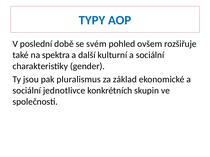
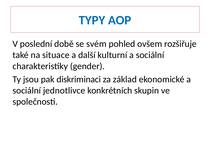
spektra: spektra -> situace (56, 55)
pluralismus: pluralismus -> diskriminaci (79, 80)
